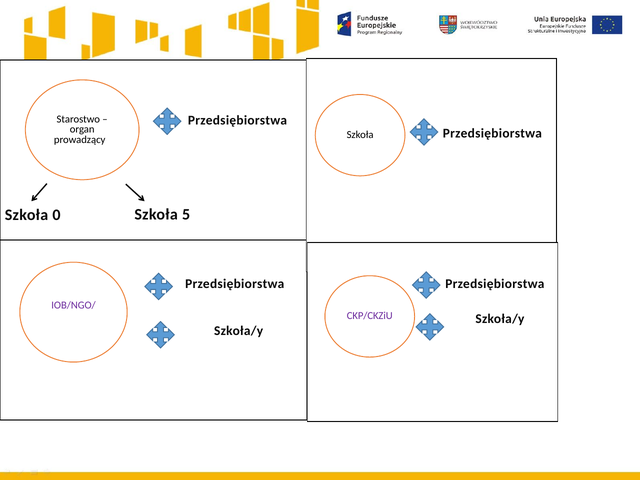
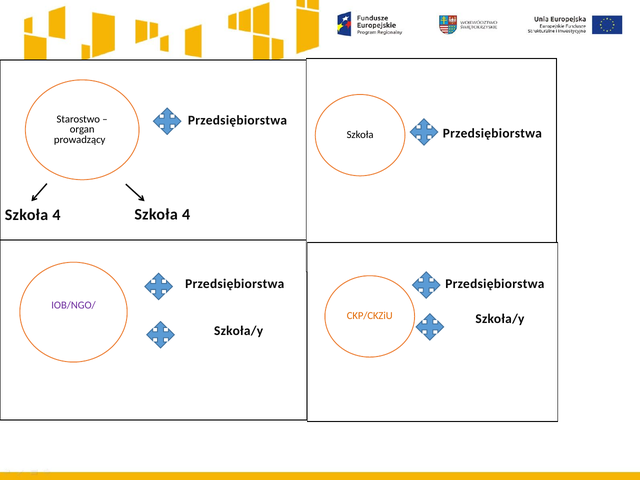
0: 0 -> 4 (56, 215)
5: 5 -> 4 (186, 215)
CKP/CKZiU colour: purple -> orange (370, 316)
